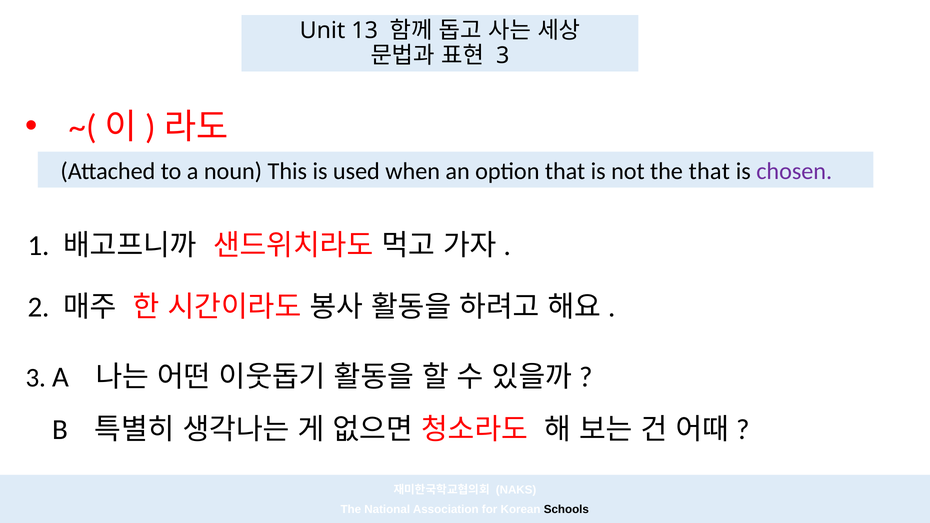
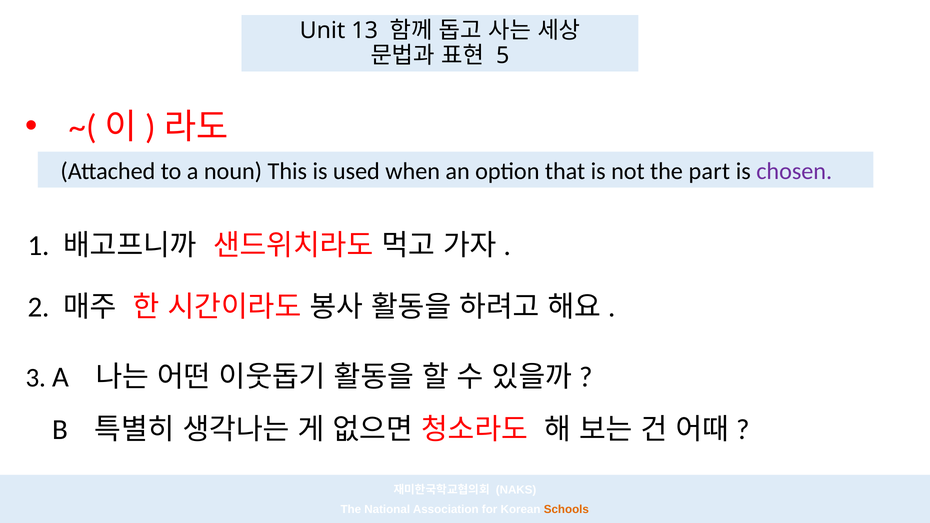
3: 3 -> 5 (503, 56)
the that: that -> part (709, 171)
Schools colour: black -> orange (566, 510)
